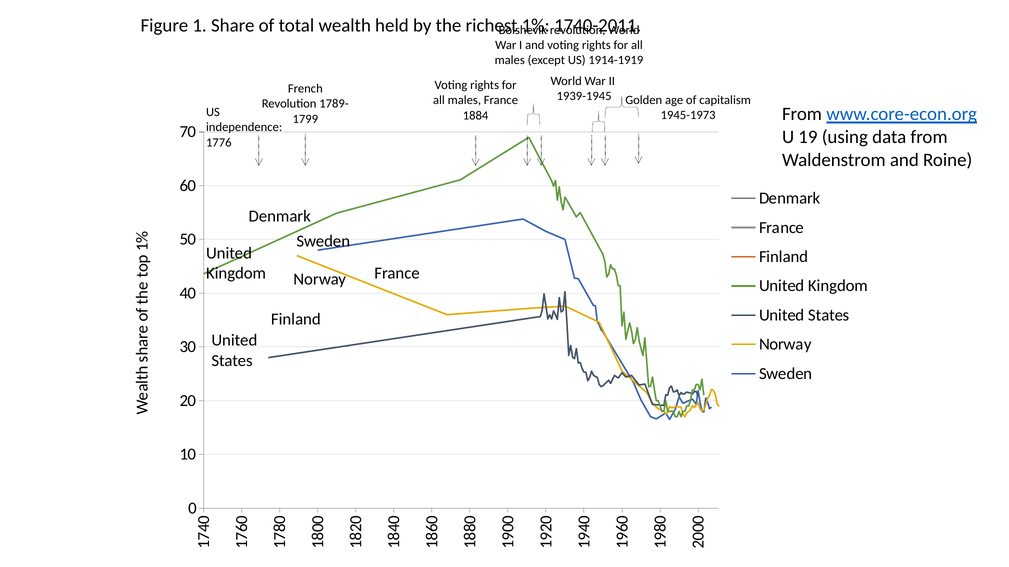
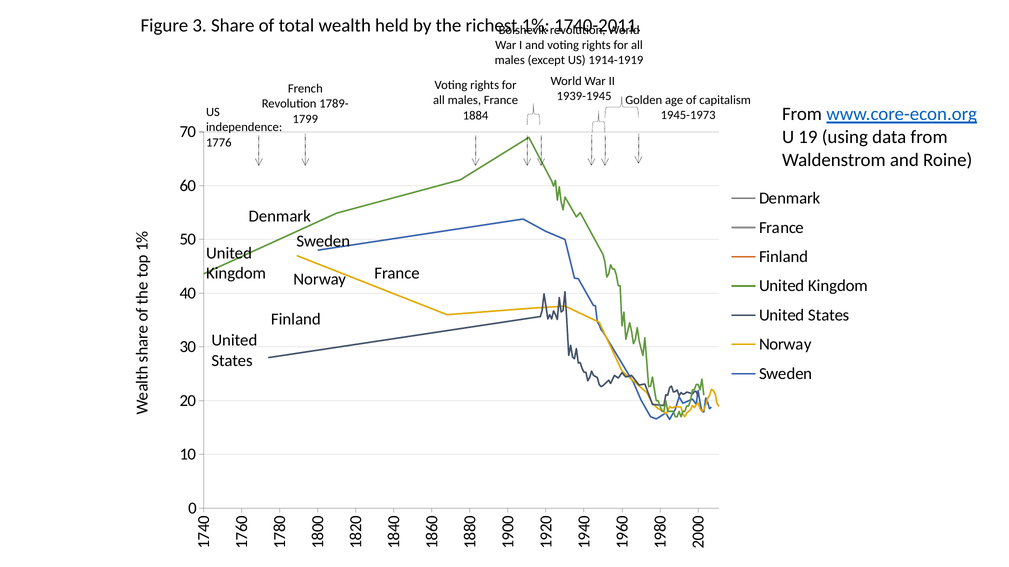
Figure 1: 1 -> 3 (200, 25)
